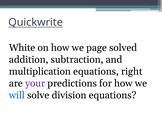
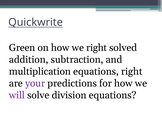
White: White -> Green (22, 48)
we page: page -> right (97, 48)
will colour: blue -> purple (17, 96)
